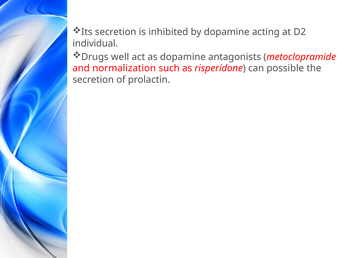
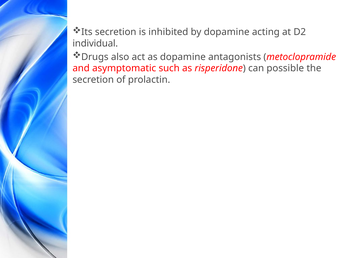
well: well -> also (120, 57)
normalization: normalization -> asymptomatic (124, 68)
